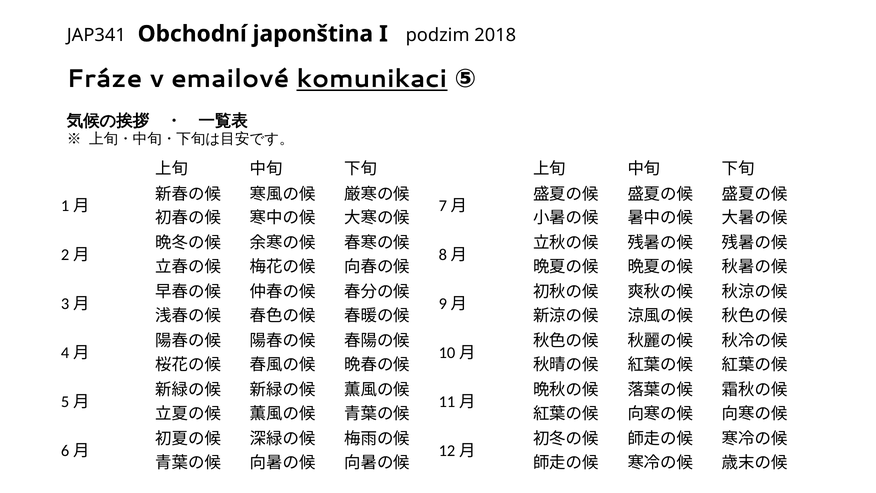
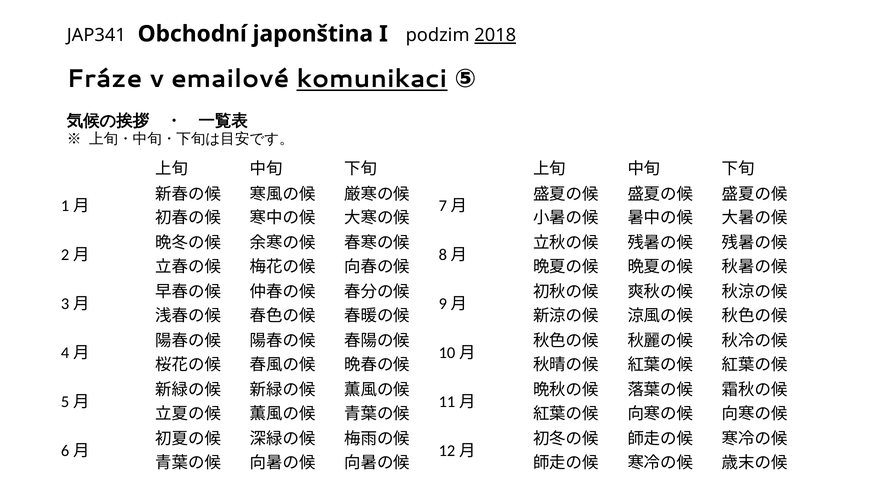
2018 underline: none -> present (495, 35)
